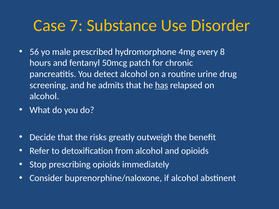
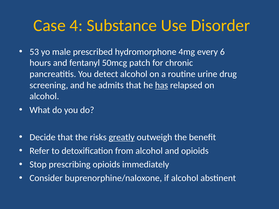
7: 7 -> 4 (76, 26)
56: 56 -> 53 (34, 52)
8: 8 -> 6 (222, 52)
greatly underline: none -> present (122, 137)
